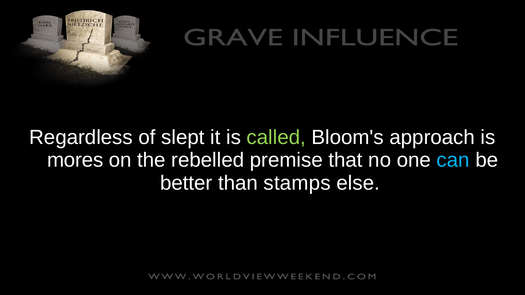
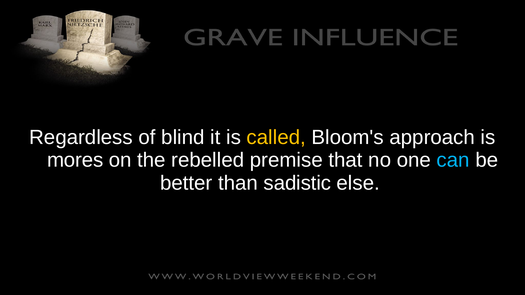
slept: slept -> blind (183, 137)
called colour: light green -> yellow (276, 137)
stamps: stamps -> sadistic (297, 183)
